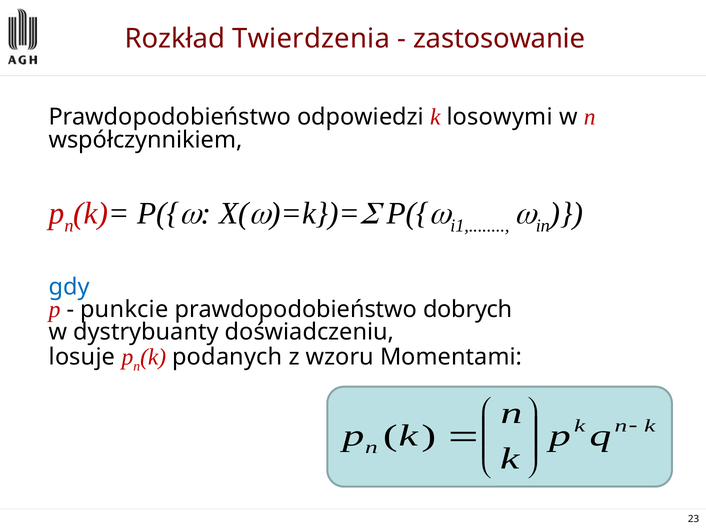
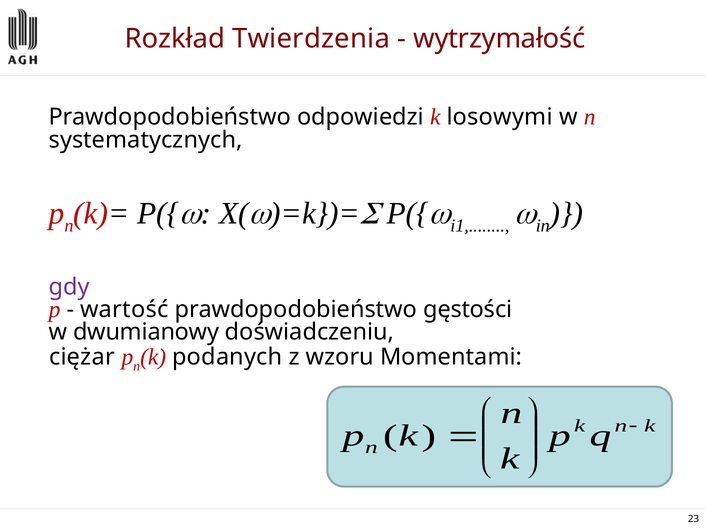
zastosowanie: zastosowanie -> wytrzymałość (499, 39)
współczynnikiem: współczynnikiem -> systematycznych (146, 140)
gdy colour: blue -> purple (69, 287)
punkcie: punkcie -> wartość (124, 310)
dobrych: dobrych -> gęstości (468, 310)
dystrybuanty: dystrybuanty -> dwumianowy (146, 332)
losuje: losuje -> ciężar (82, 358)
